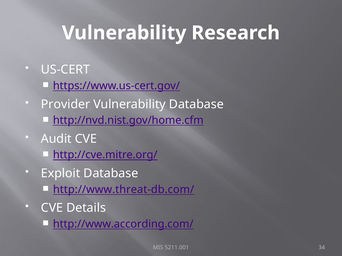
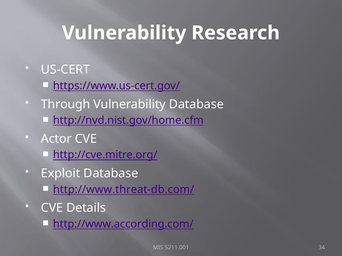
Provider: Provider -> Through (66, 104)
Audit: Audit -> Actor (56, 139)
